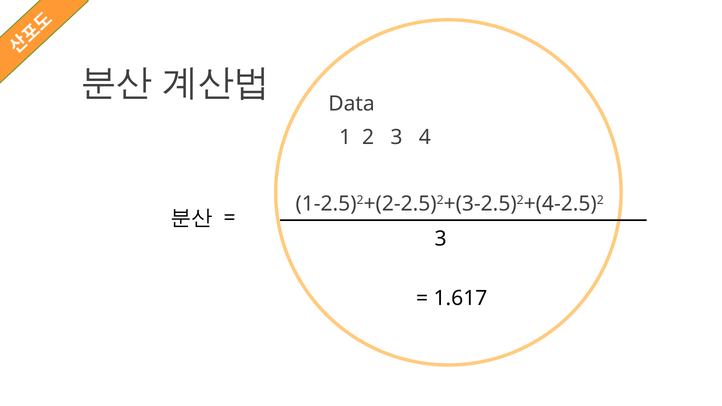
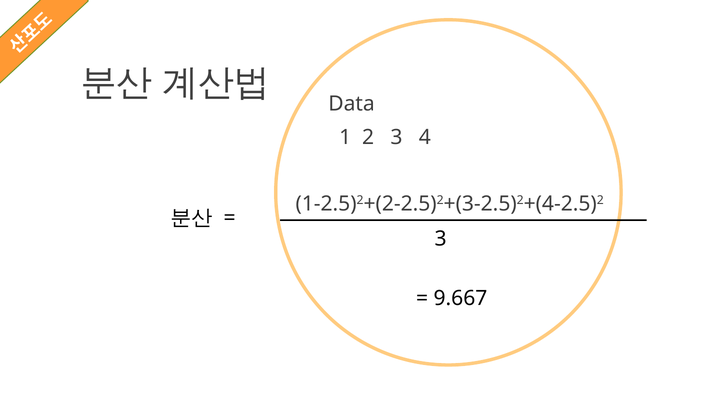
1.617: 1.617 -> 9.667 (460, 299)
